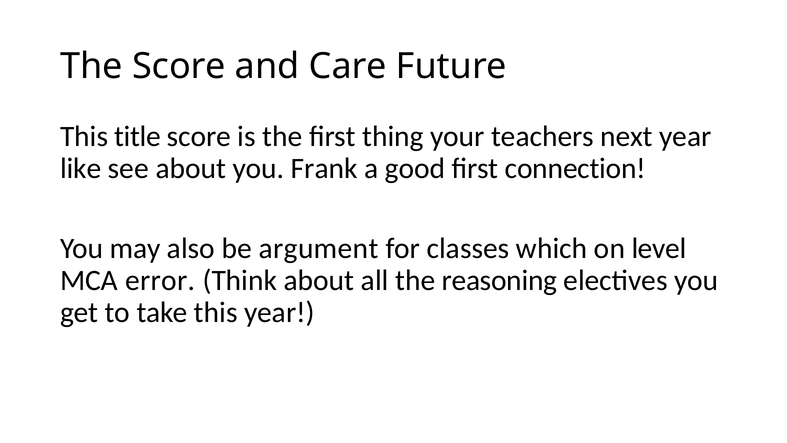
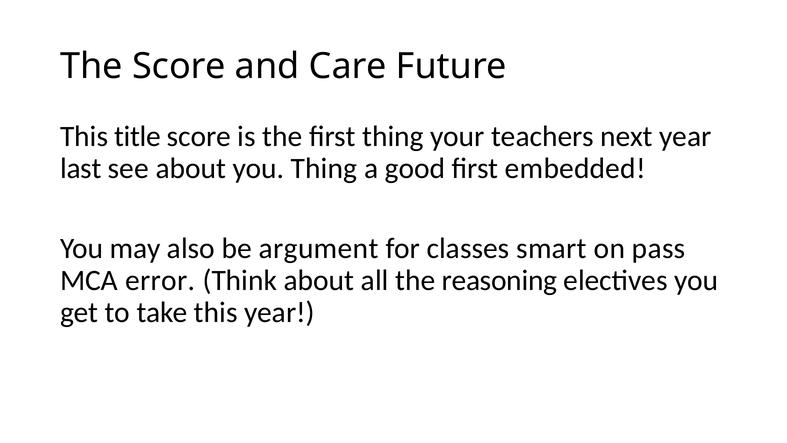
like: like -> last (81, 168)
you Frank: Frank -> Thing (324, 168)
connection: connection -> embedded (575, 168)
which: which -> smart (552, 249)
level: level -> pass (659, 249)
